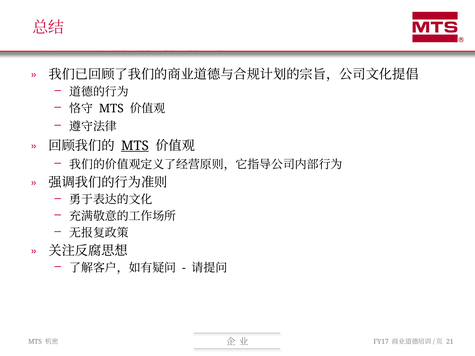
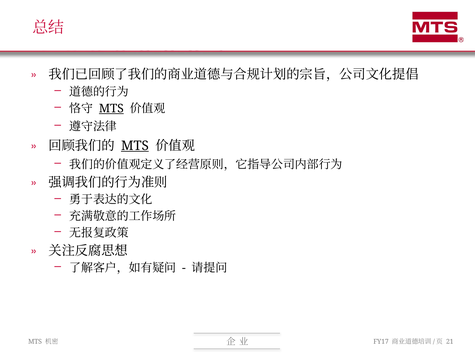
MTS underline: none -> present (111, 109)
